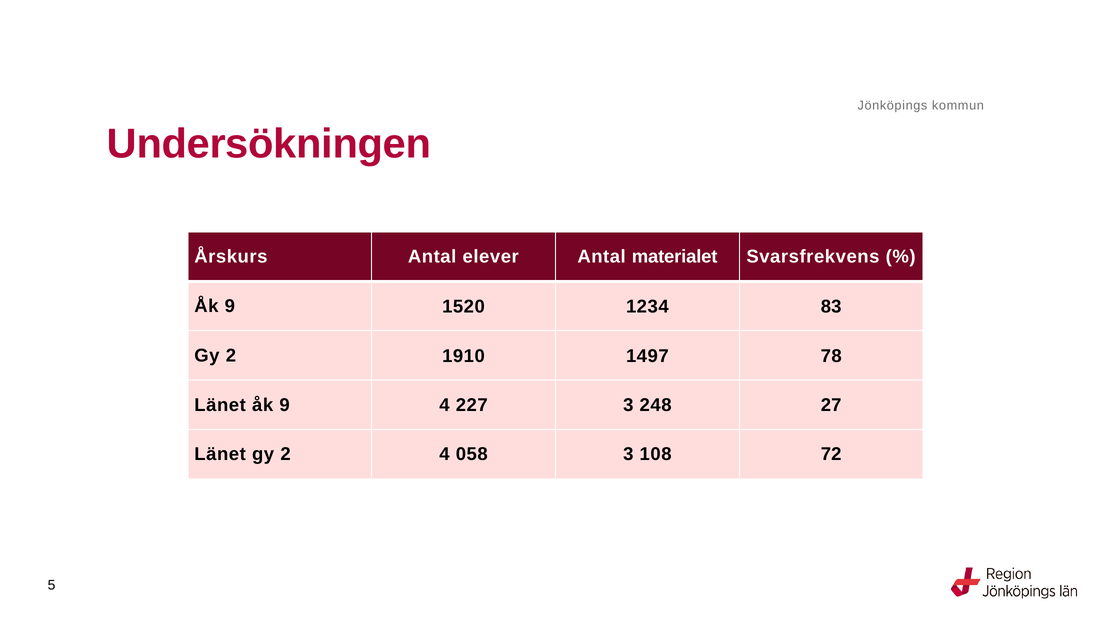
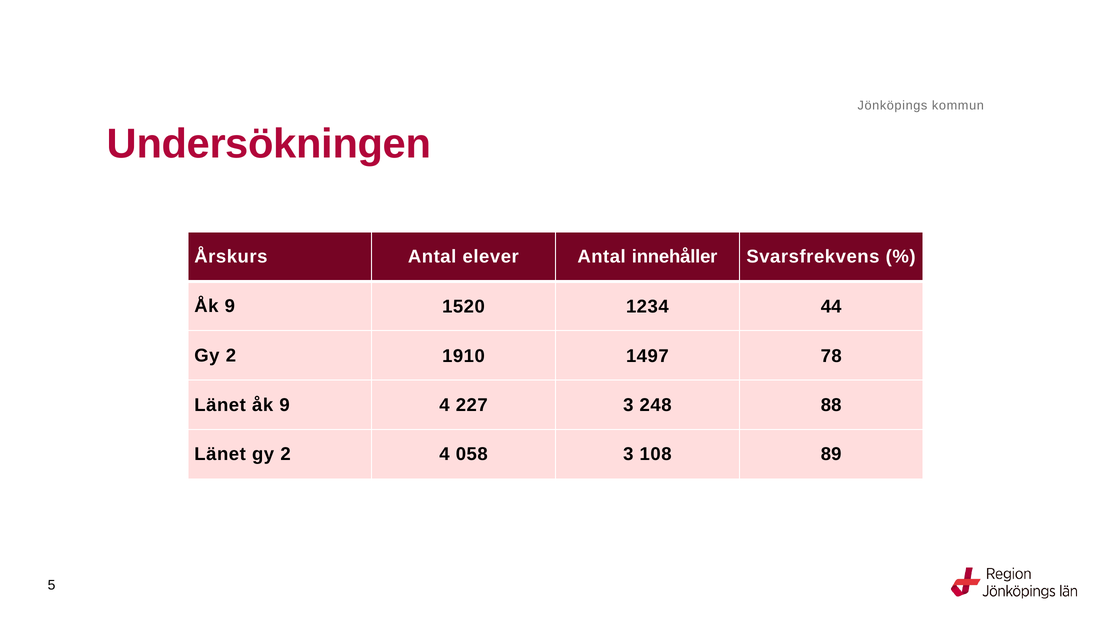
materialet: materialet -> innehåller (675, 257)
83: 83 -> 44 (831, 307)
27: 27 -> 88 (831, 405)
72: 72 -> 89 (831, 454)
